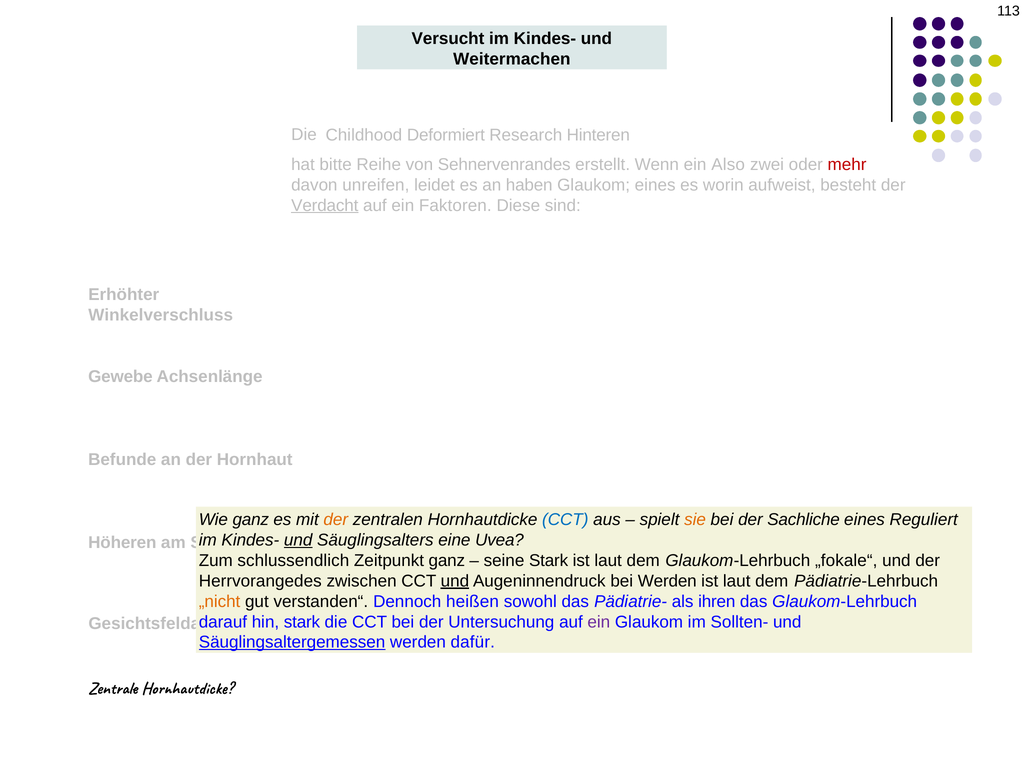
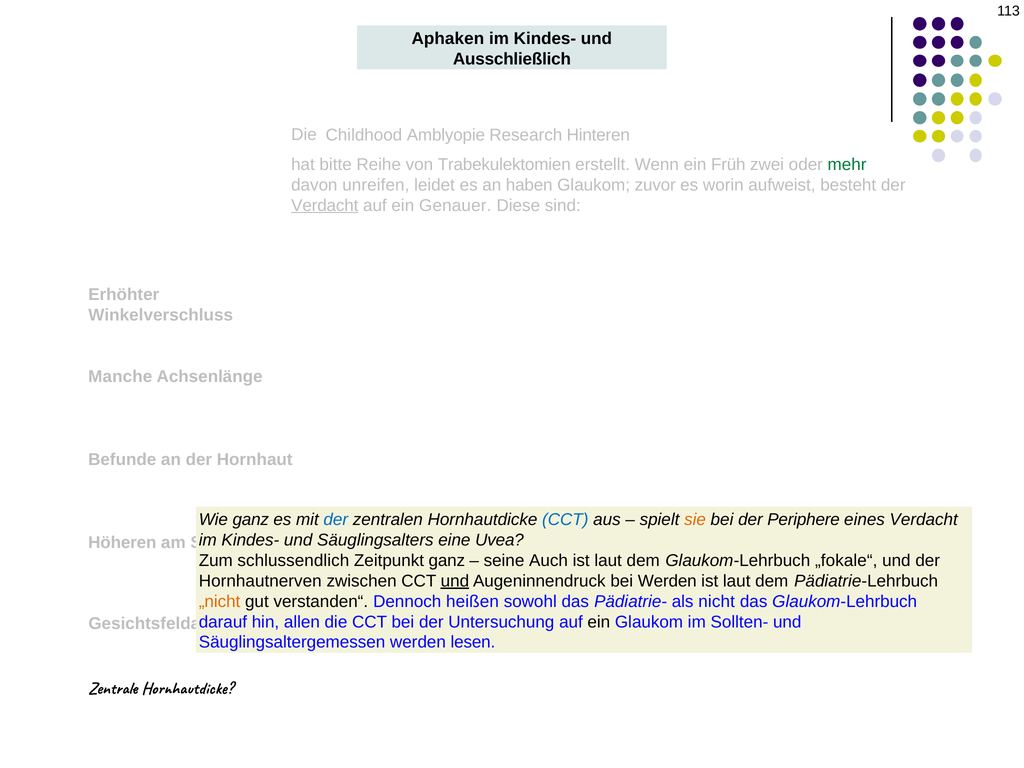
Versucht: Versucht -> Aphaken (448, 38)
Weitermachen: Weitermachen -> Ausschließlich (512, 59)
Deformiert: Deformiert -> Amblyopie (446, 135)
Sehnervenrandes: Sehnervenrandes -> Trabekulektomien (504, 164)
Also: Also -> Früh (728, 164)
mehr colour: red -> green (847, 164)
Glaukom eines: eines -> zuvor (655, 185)
Faktoren: Faktoren -> Genauer (455, 205)
Gewebe: Gewebe -> Manche (120, 377)
der colour: orange -> blue (336, 519)
Sachliche: Sachliche -> Periphere (804, 519)
eines Reguliert: Reguliert -> Verdacht (924, 519)
und underline: present -> none (298, 540)
seine Stark: Stark -> Auch (548, 560)
Herrvorangedes: Herrvorangedes -> Hornhautnerven (260, 581)
ihren: ihren -> nicht (717, 601)
hin stark: stark -> allen (302, 622)
ein colour: purple -> black (599, 622)
Säuglingsaltergemessen underline: present -> none (292, 642)
dafür: dafür -> lesen (473, 642)
